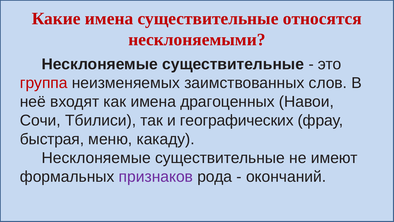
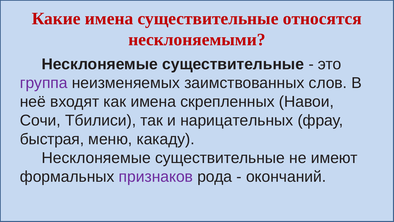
группа colour: red -> purple (44, 83)
драгоценных: драгоценных -> скрепленных (227, 102)
географических: географических -> нарицательных (237, 120)
